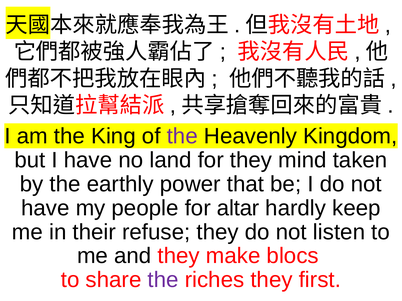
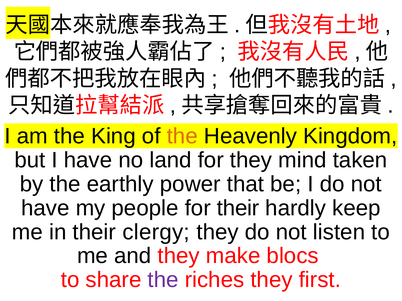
the colour: purple -> orange (182, 136)
for altar: altar -> their (238, 208)
refuse: refuse -> clergy (156, 232)
